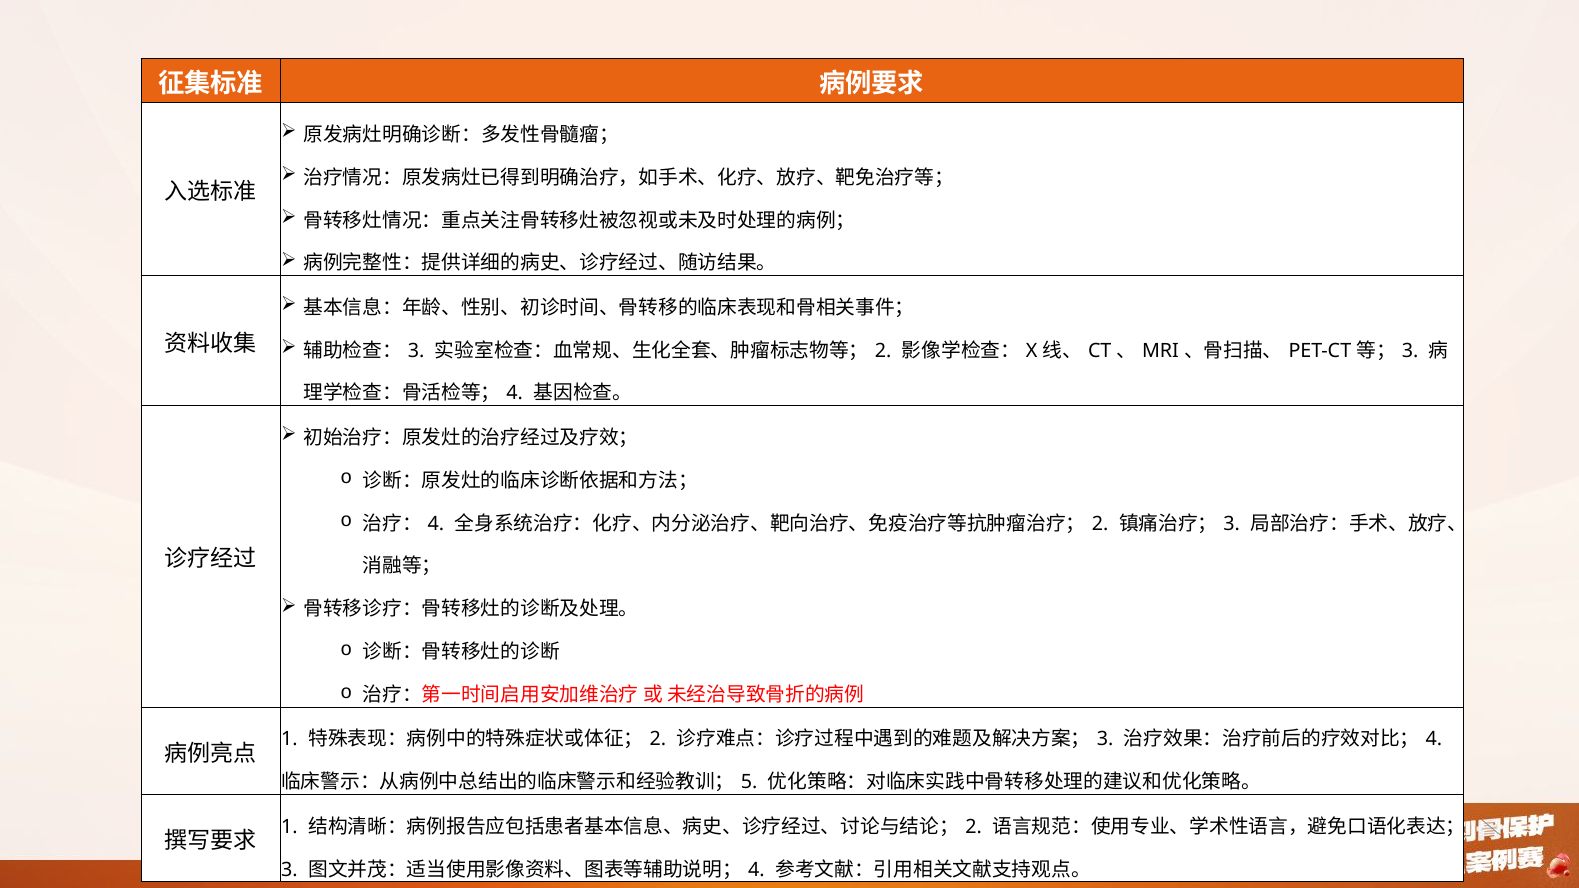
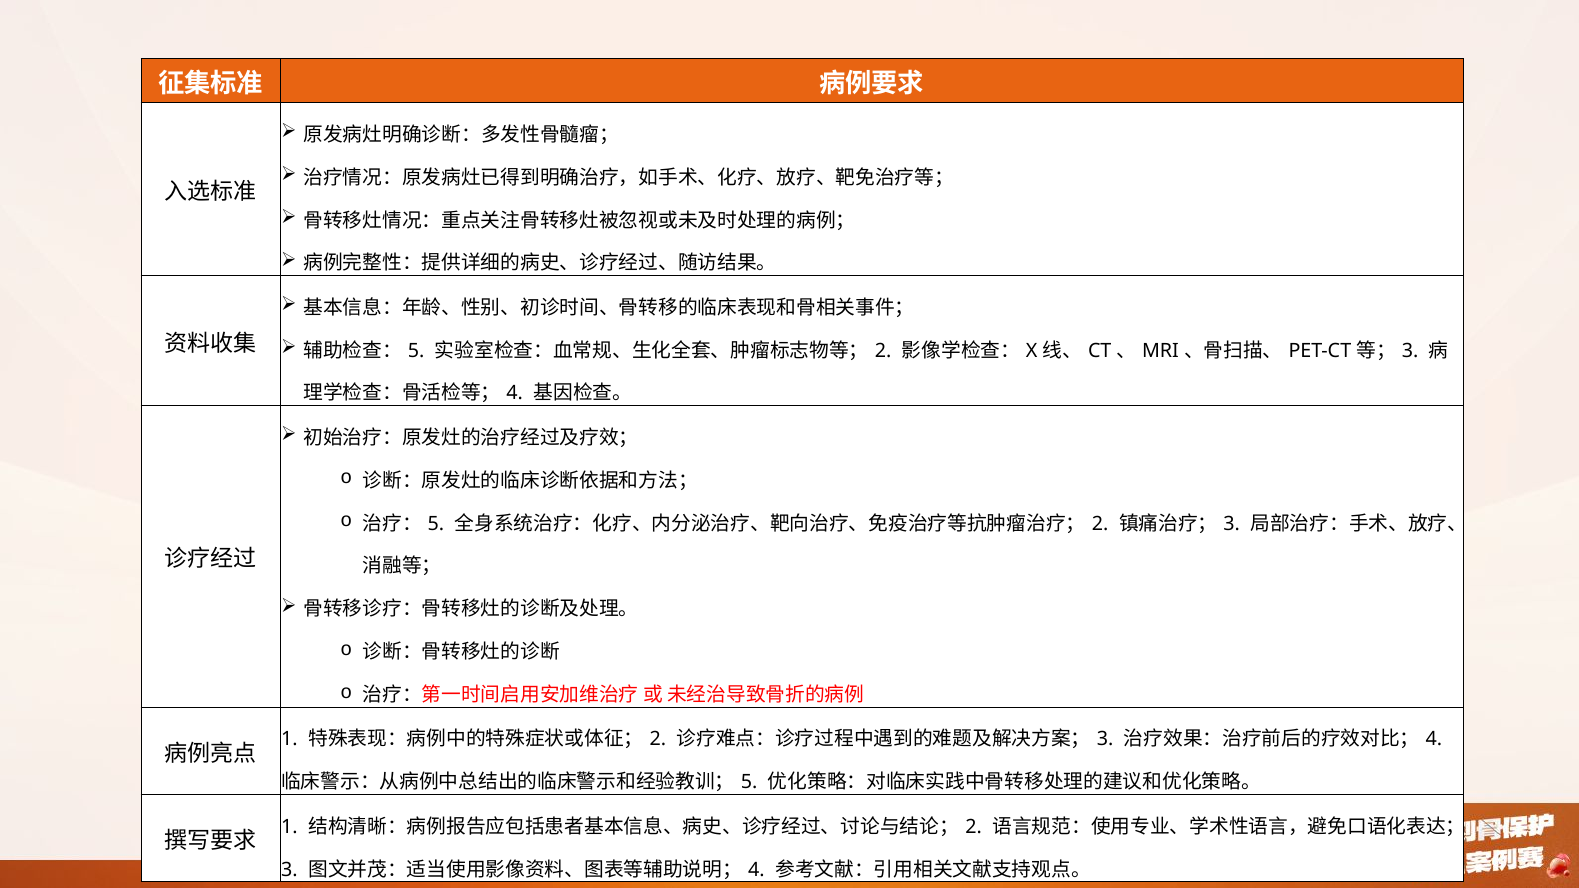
3: 3 -> 5 (416, 351)
4: 4 -> 5 (436, 524)
